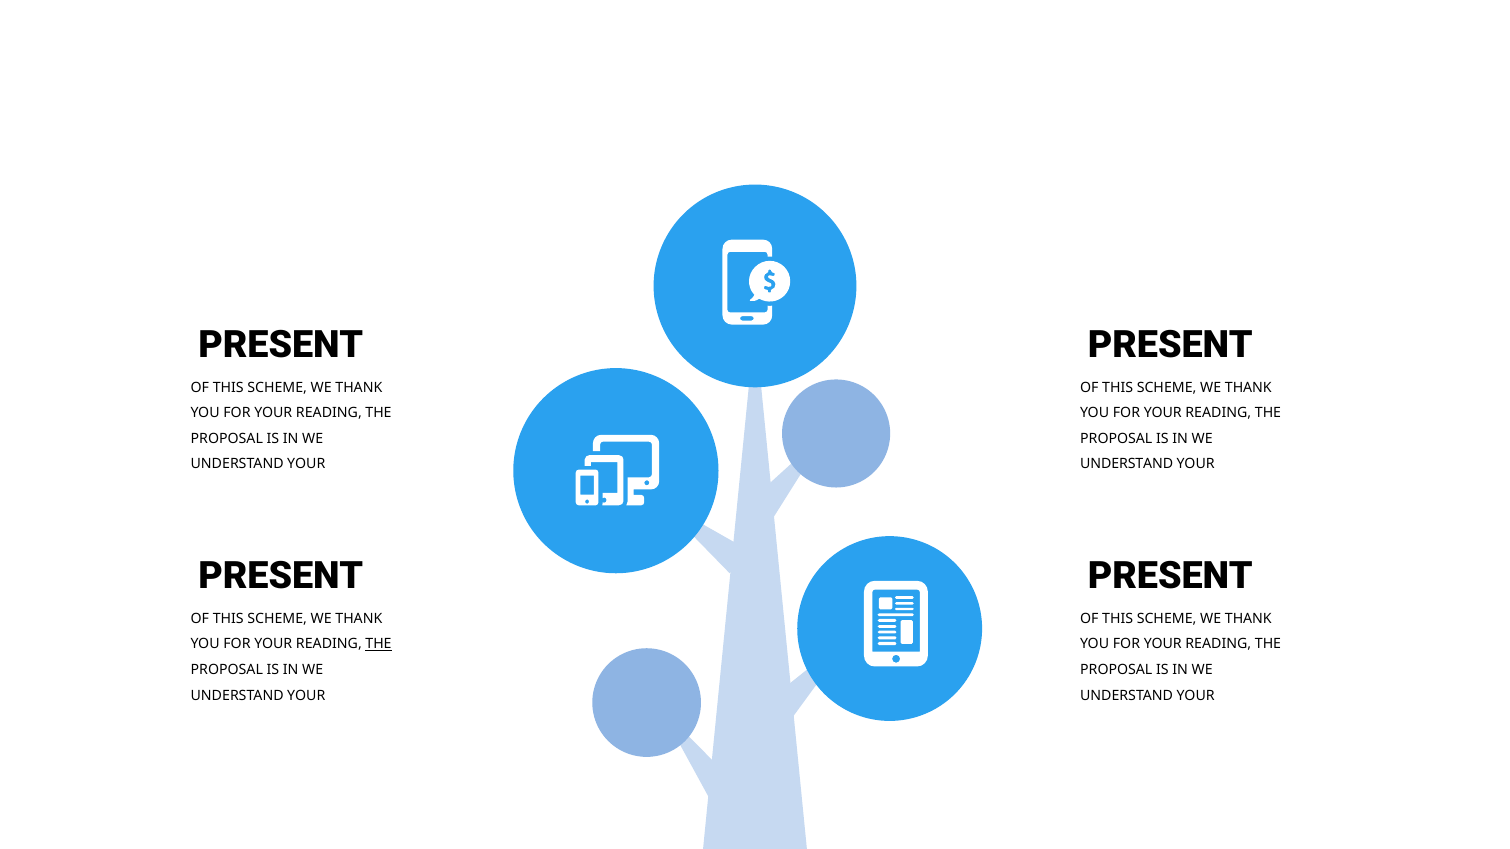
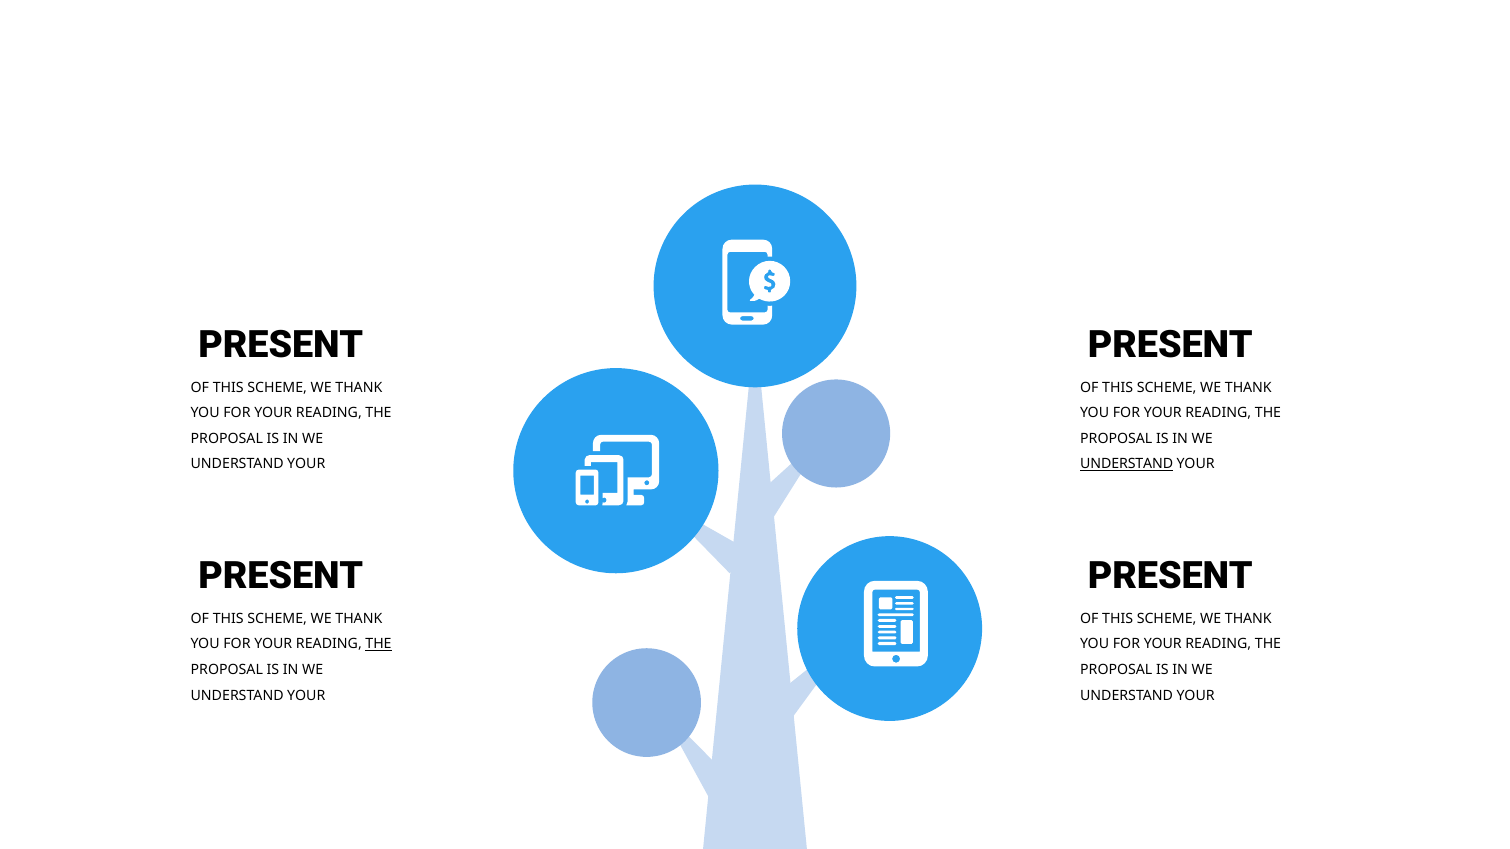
UNDERSTAND underline: none -> present (1127, 464)
